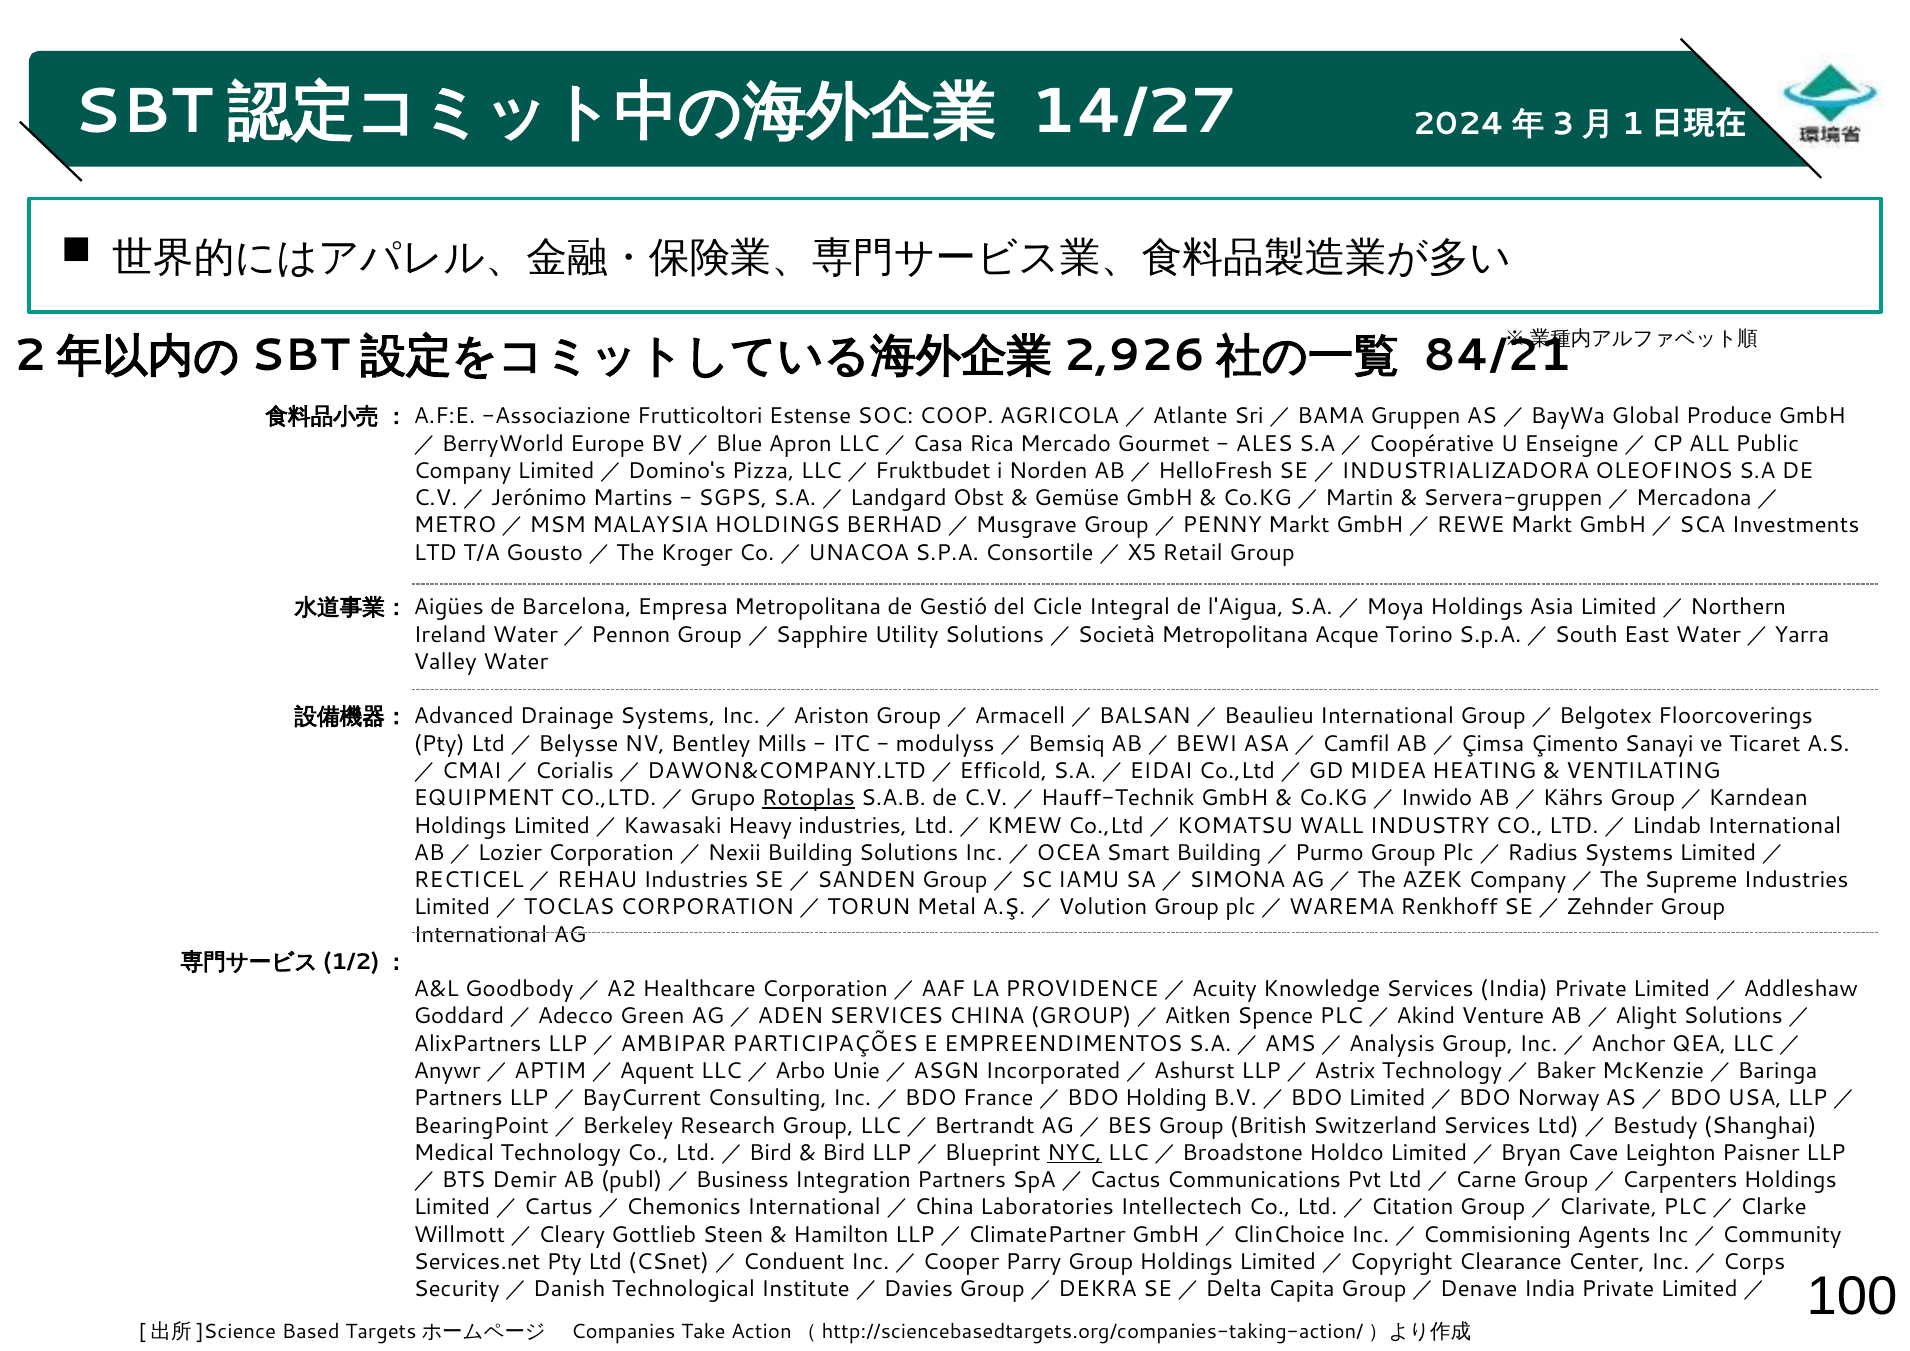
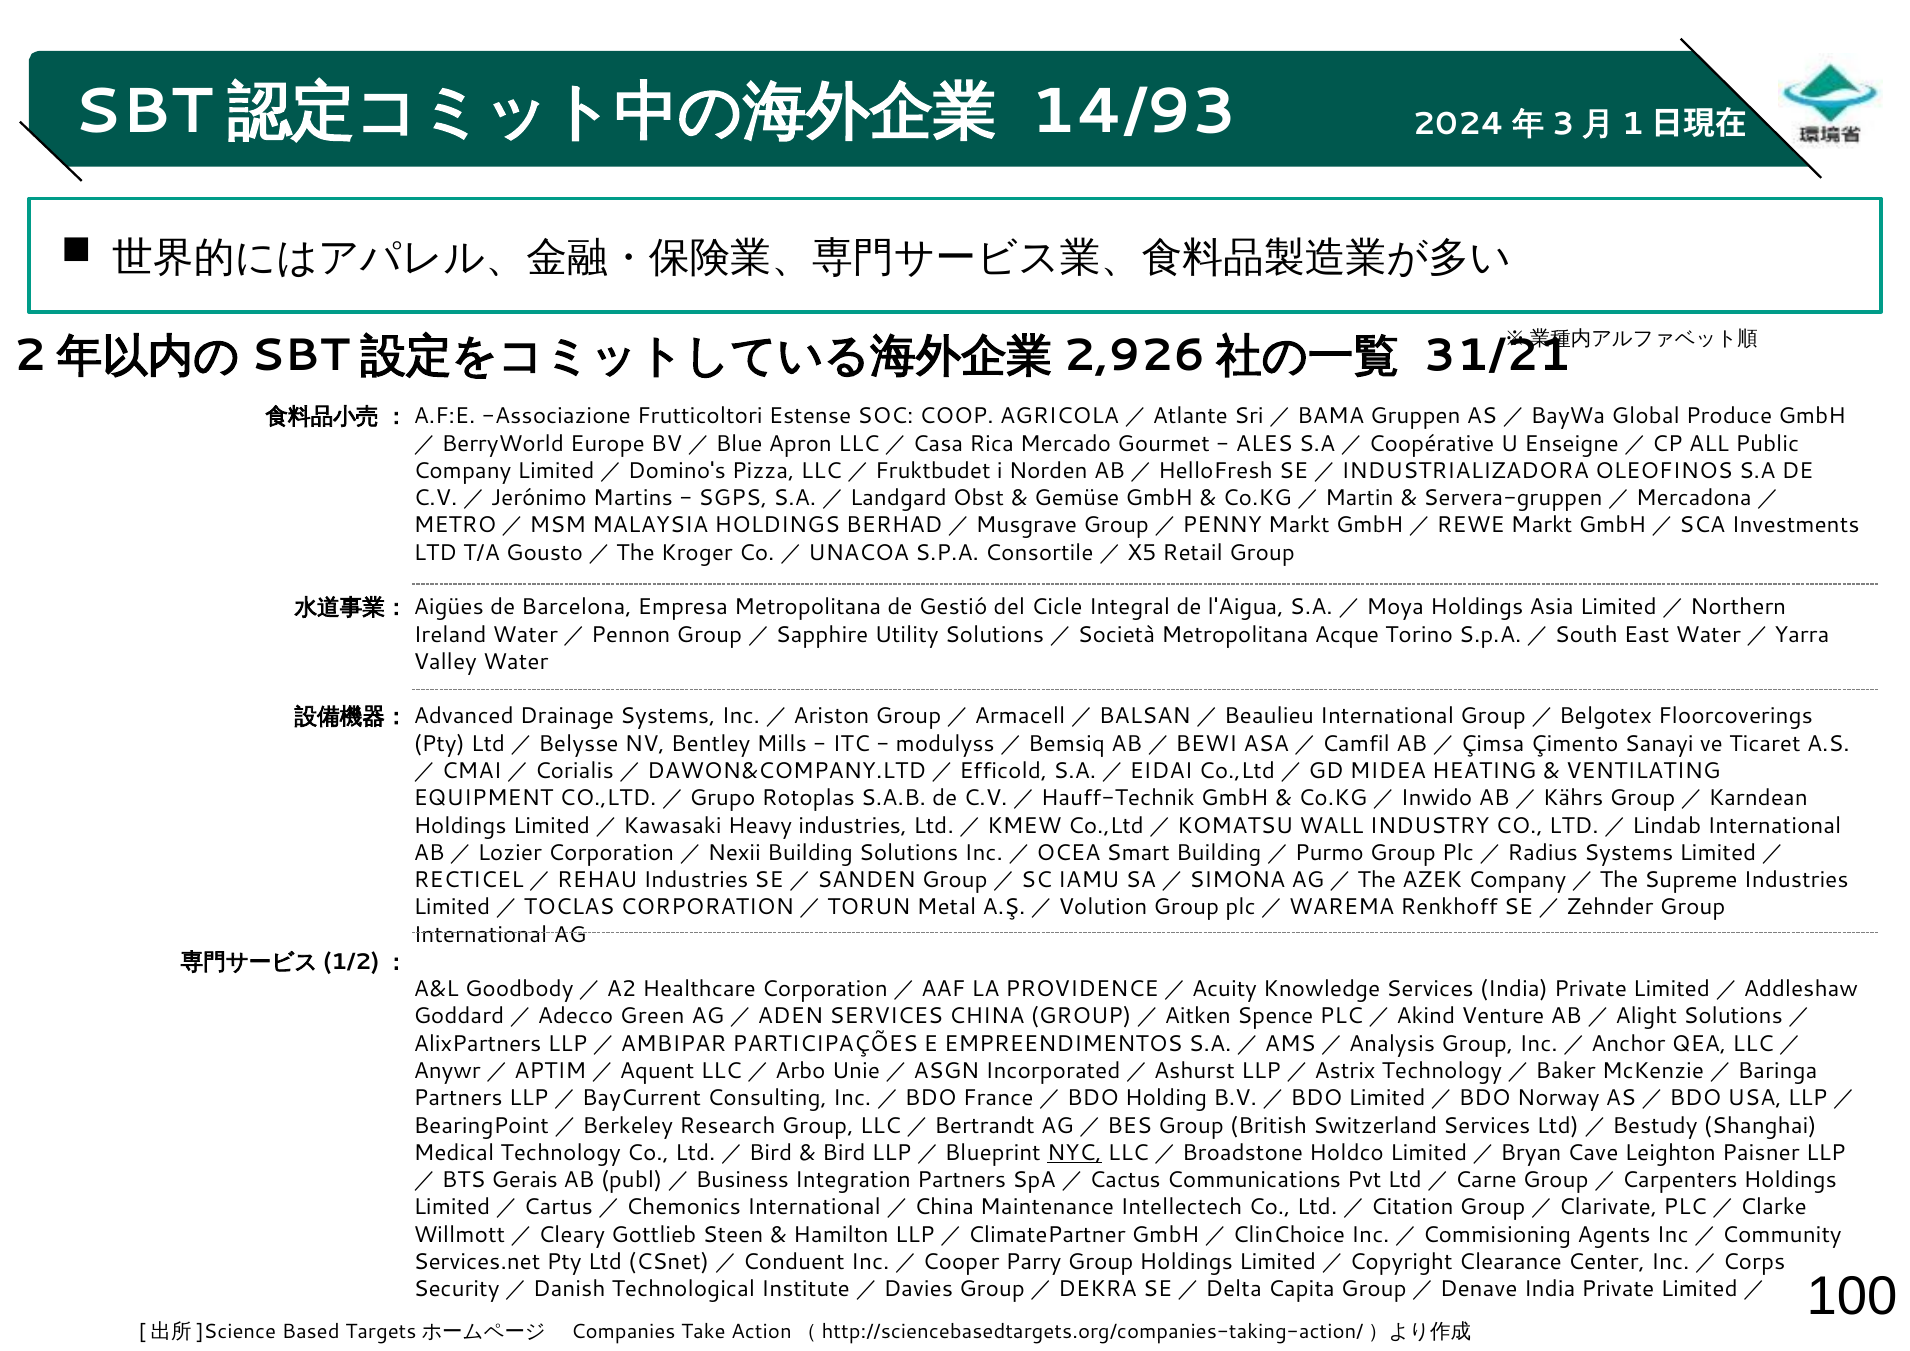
14/27: 14/27 -> 14/93 (1134, 112)
84/21: 84/21 -> 31/21 (1497, 356)
Rotoplas underline: present -> none (808, 798)
Demir: Demir -> Gerais (525, 1180)
Laboratories: Laboratories -> Maintenance (1047, 1207)
